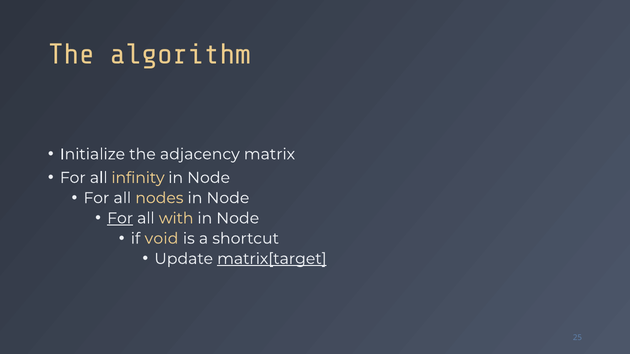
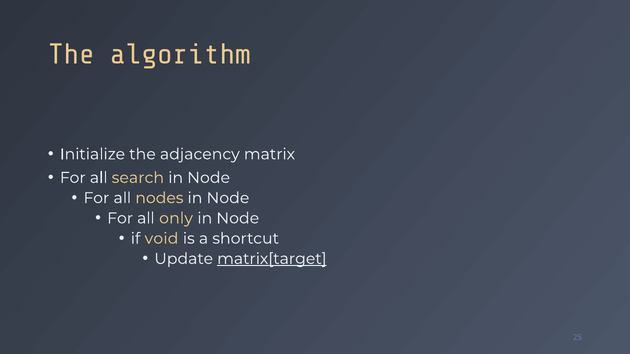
infinity: infinity -> search (138, 178)
For underline: present -> none (120, 218)
with: with -> only (176, 218)
